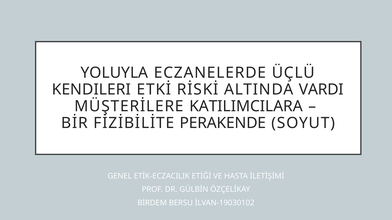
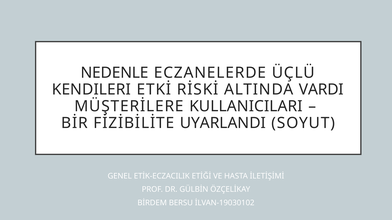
YOLUYLA: YOLUYLA -> NEDENLE (115, 73)
KATILIMCILARA: KATILIMCILARA -> KULLANICILARI (246, 106)
PERAKENDE: PERAKENDE -> UYARLANDI (223, 123)
